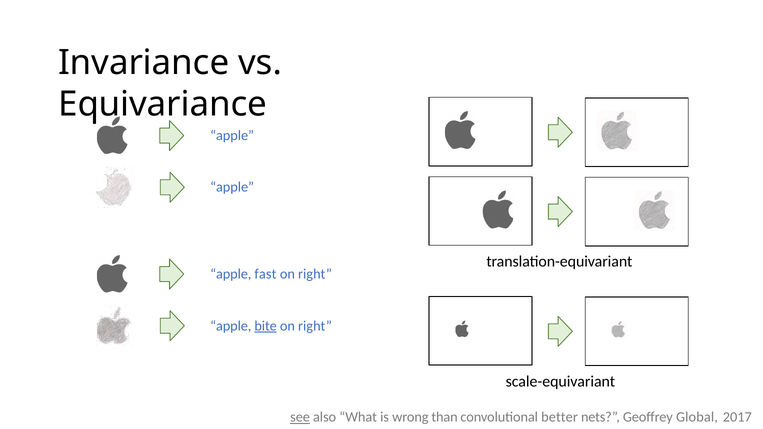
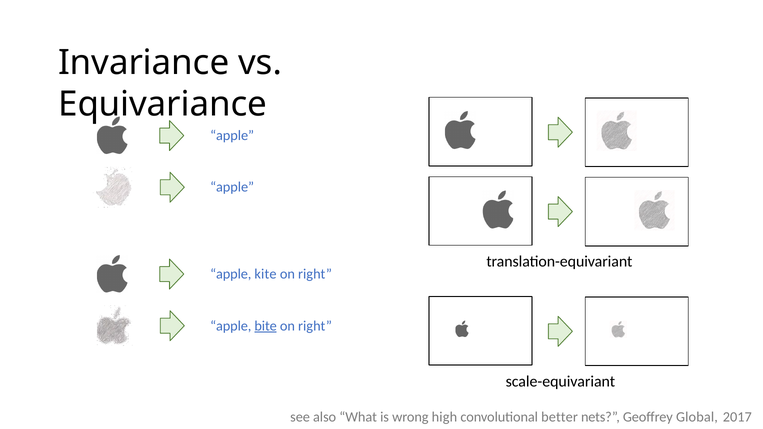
fast: fast -> kite (265, 274)
see underline: present -> none (300, 417)
than: than -> high (444, 417)
